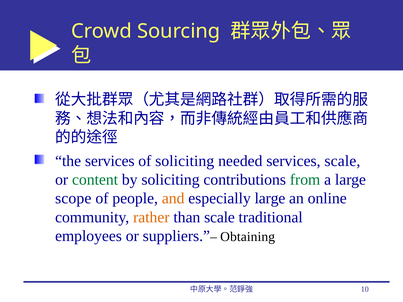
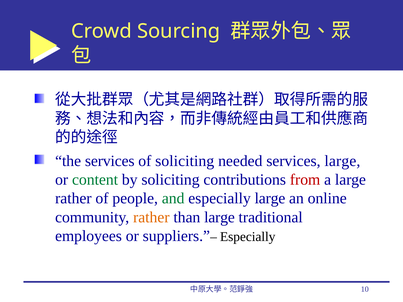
services scale: scale -> large (342, 161)
from colour: green -> red (305, 180)
scope: scope -> rather (73, 199)
and colour: orange -> green (173, 199)
than scale: scale -> large (220, 217)
Obtaining: Obtaining -> Especially (248, 237)
